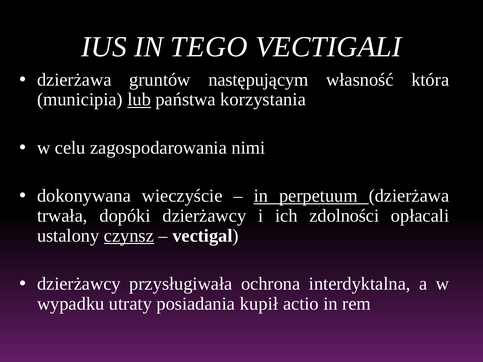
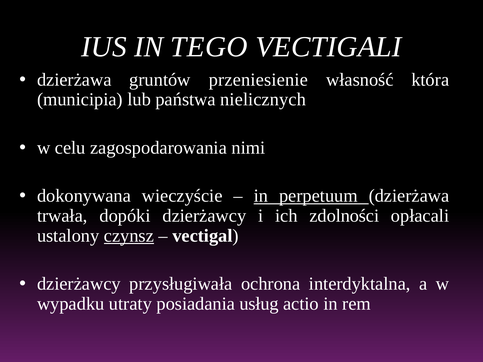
następującym: następującym -> przeniesienie (258, 80)
lub underline: present -> none (139, 100)
korzystania: korzystania -> nielicznych (263, 100)
kupił: kupił -> usług (259, 304)
